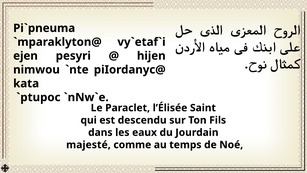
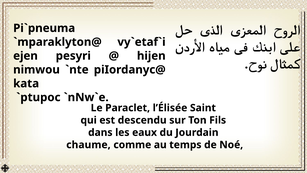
majesté: majesté -> chaume (88, 145)
